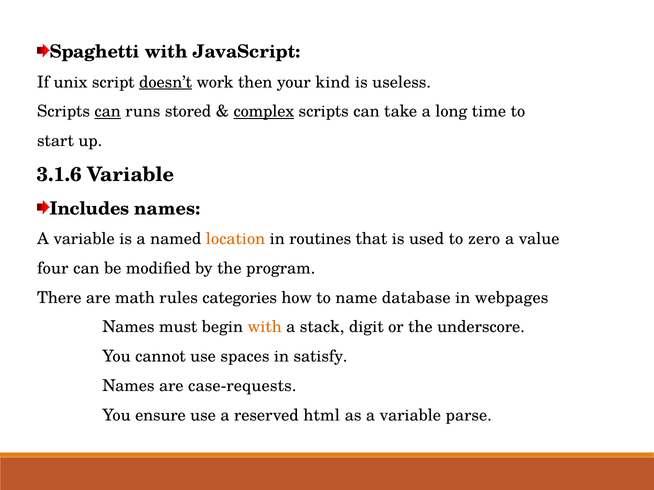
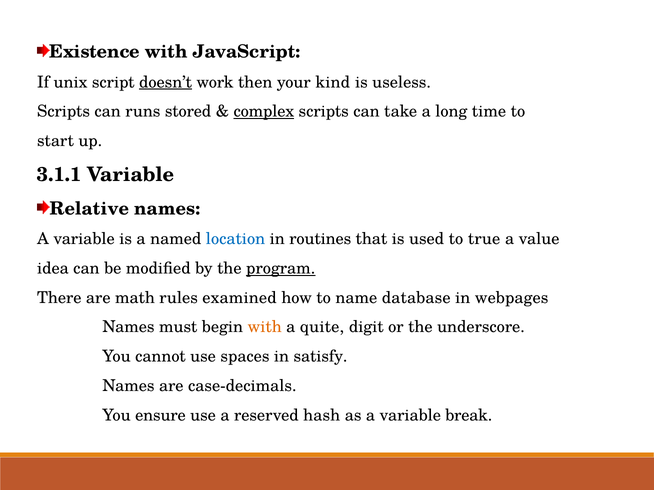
Spaghetti: Spaghetti -> Existence (95, 52)
can underline: present -> none (108, 112)
3.1.6: 3.1.6 -> 3.1.1 (59, 175)
Includes: Includes -> Relative (89, 209)
location colour: orange -> blue (236, 239)
zero: zero -> true (484, 239)
four: four -> idea (53, 269)
program underline: none -> present (281, 269)
categories: categories -> examined (239, 298)
stack: stack -> quite (322, 327)
case-requests: case-requests -> case-decimals (242, 386)
html: html -> hash (322, 416)
parse: parse -> break (469, 416)
